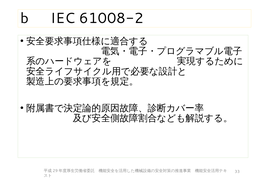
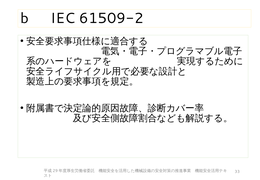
61008-2: 61008-2 -> 61509-2 (111, 18)
